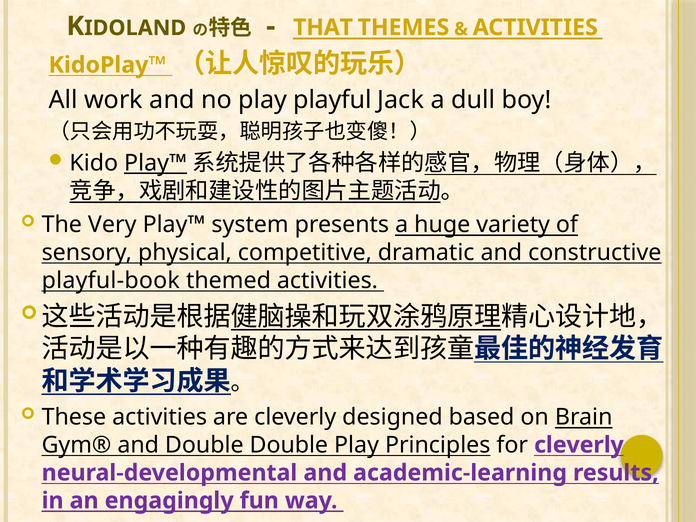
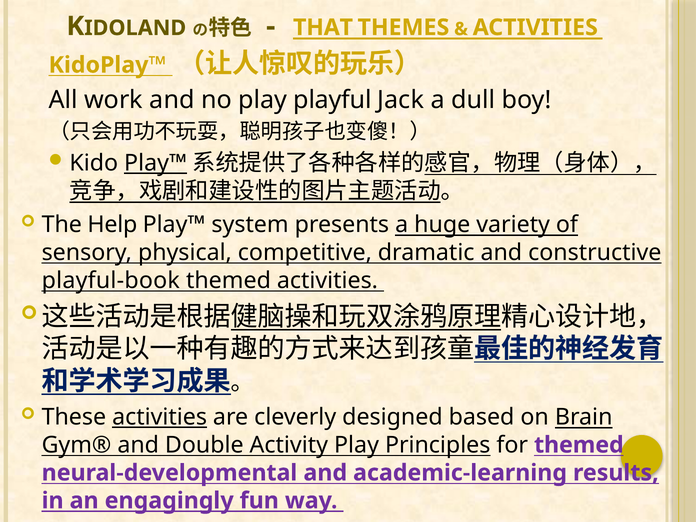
Very: Very -> Help (112, 225)
activities underline: none -> present (160, 417)
Double Double: Double -> Activity (289, 445)
for cleverly: cleverly -> themed (579, 445)
